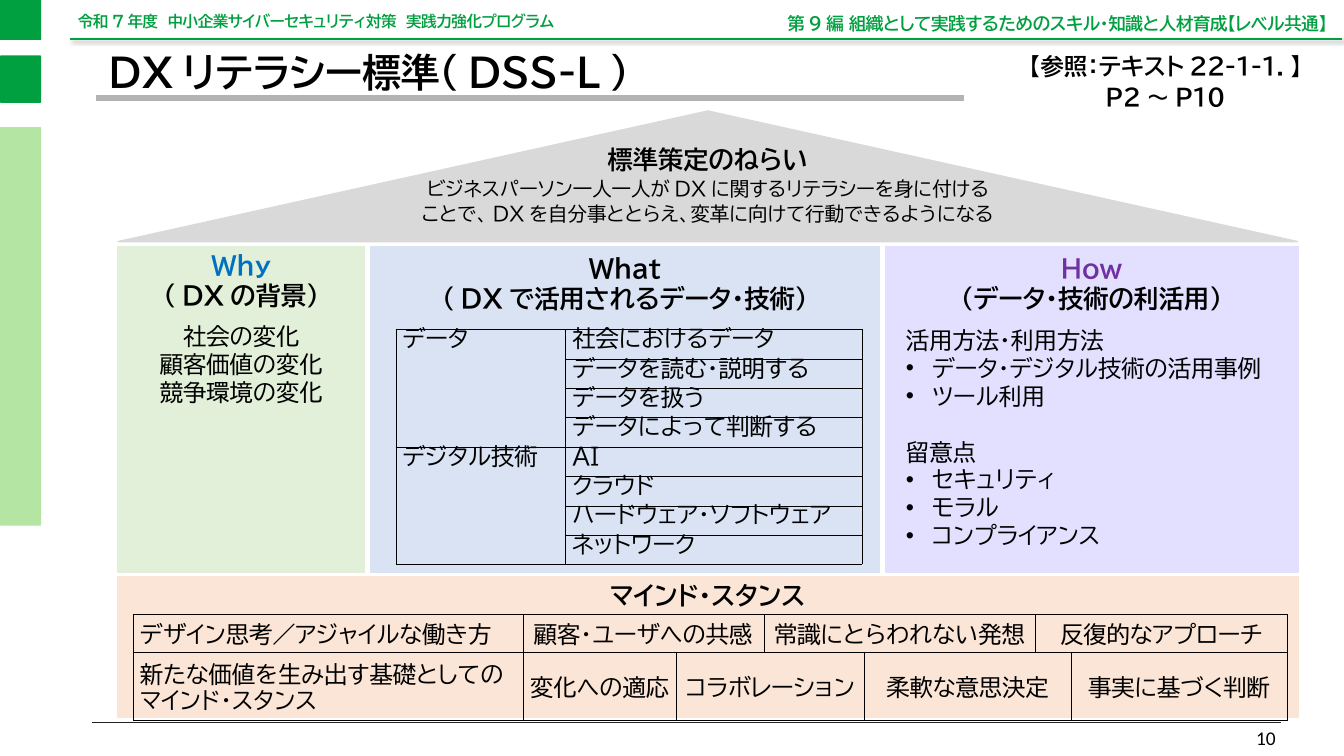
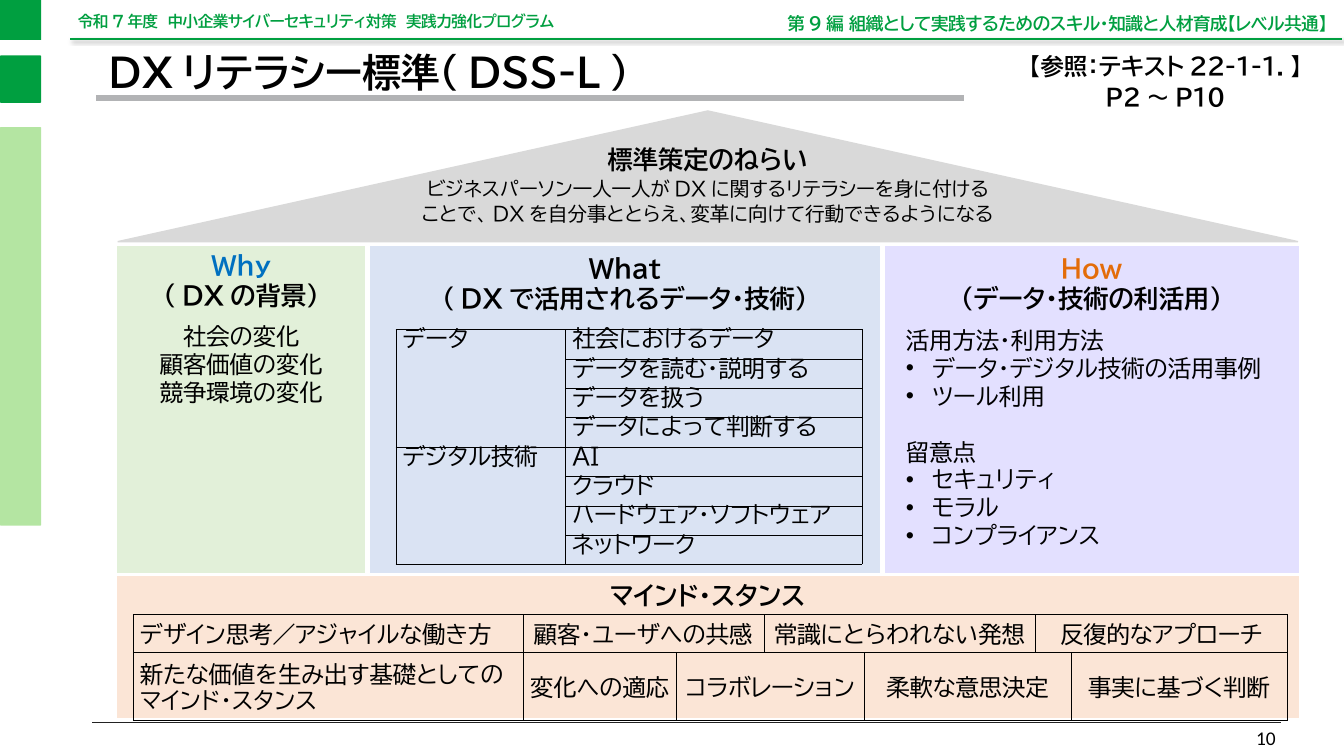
How colour: purple -> orange (1092, 270)
